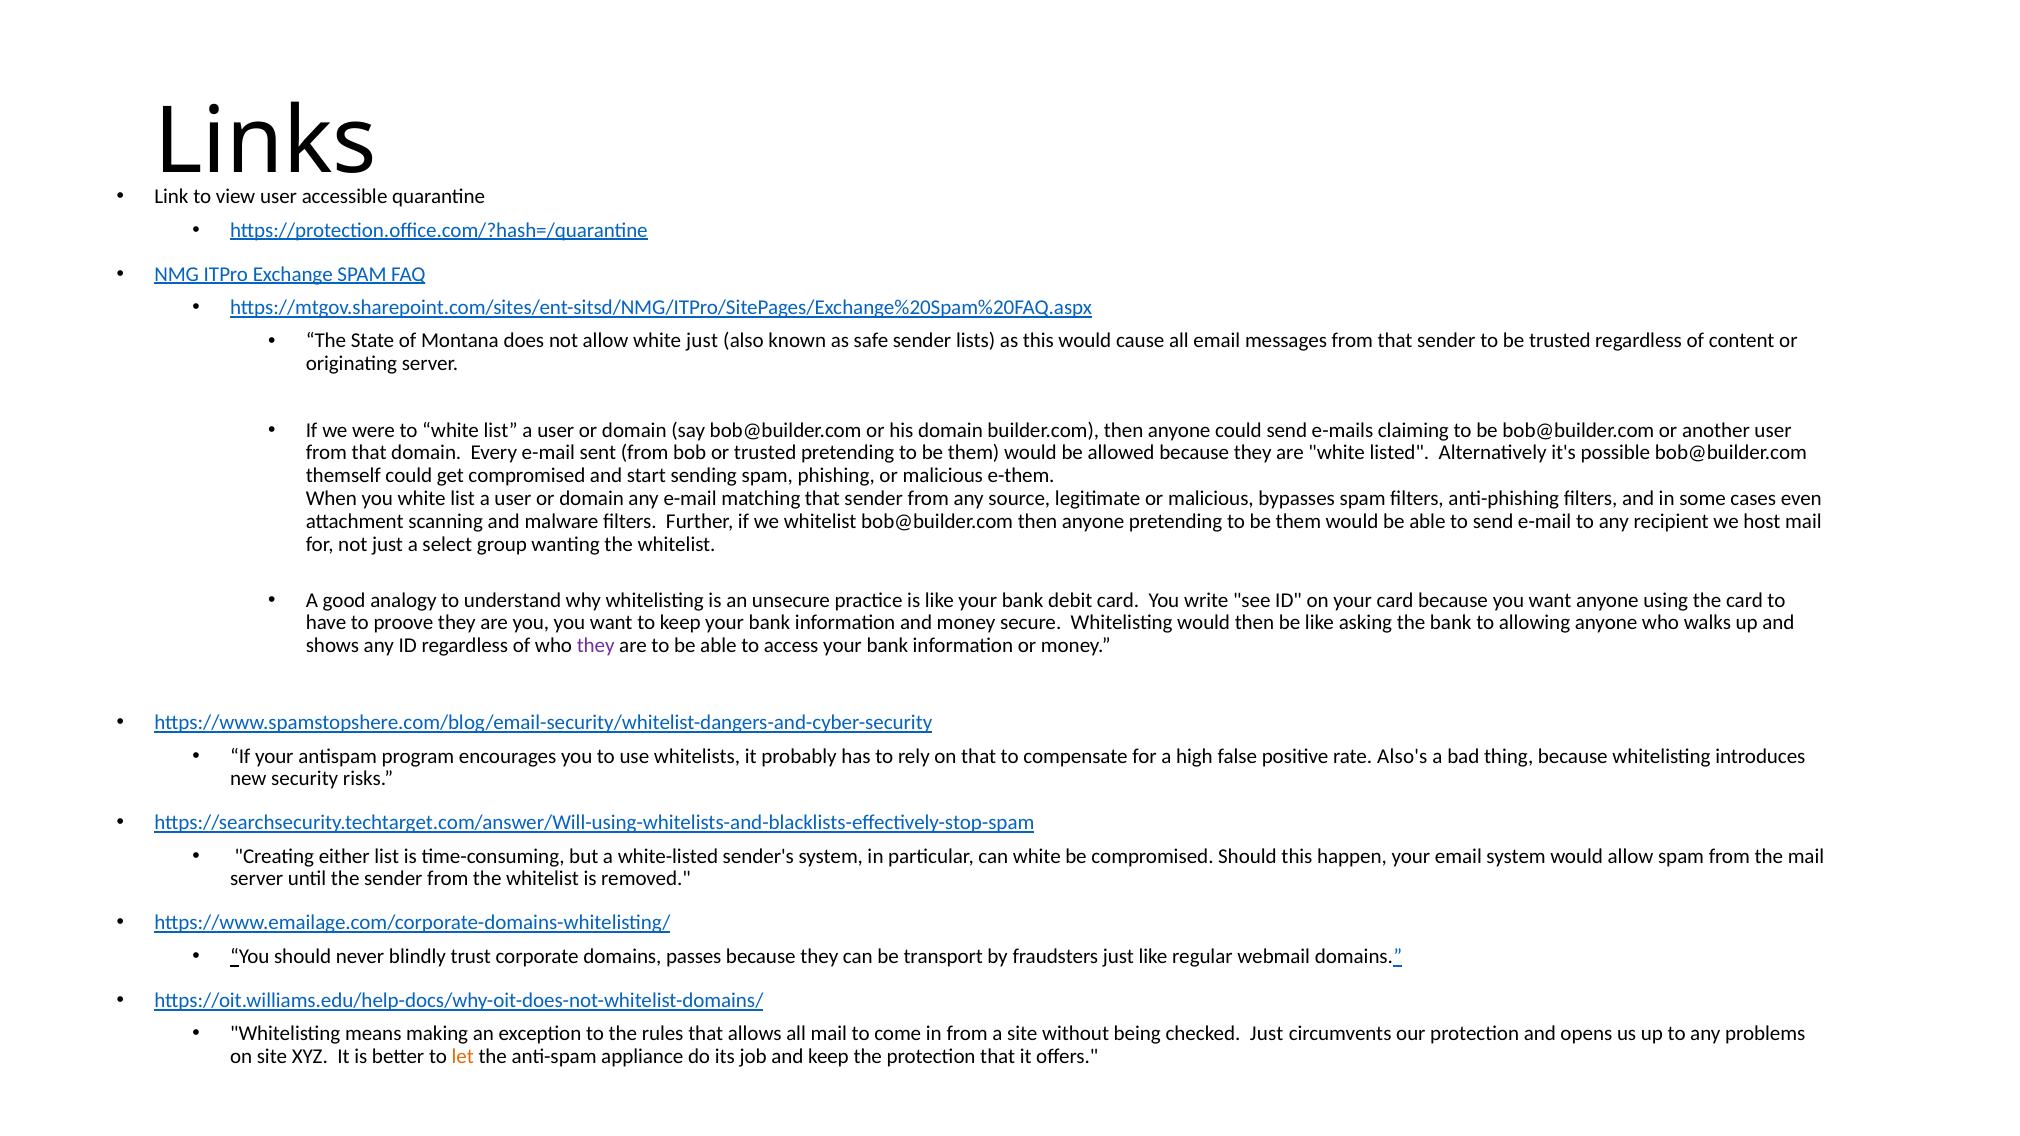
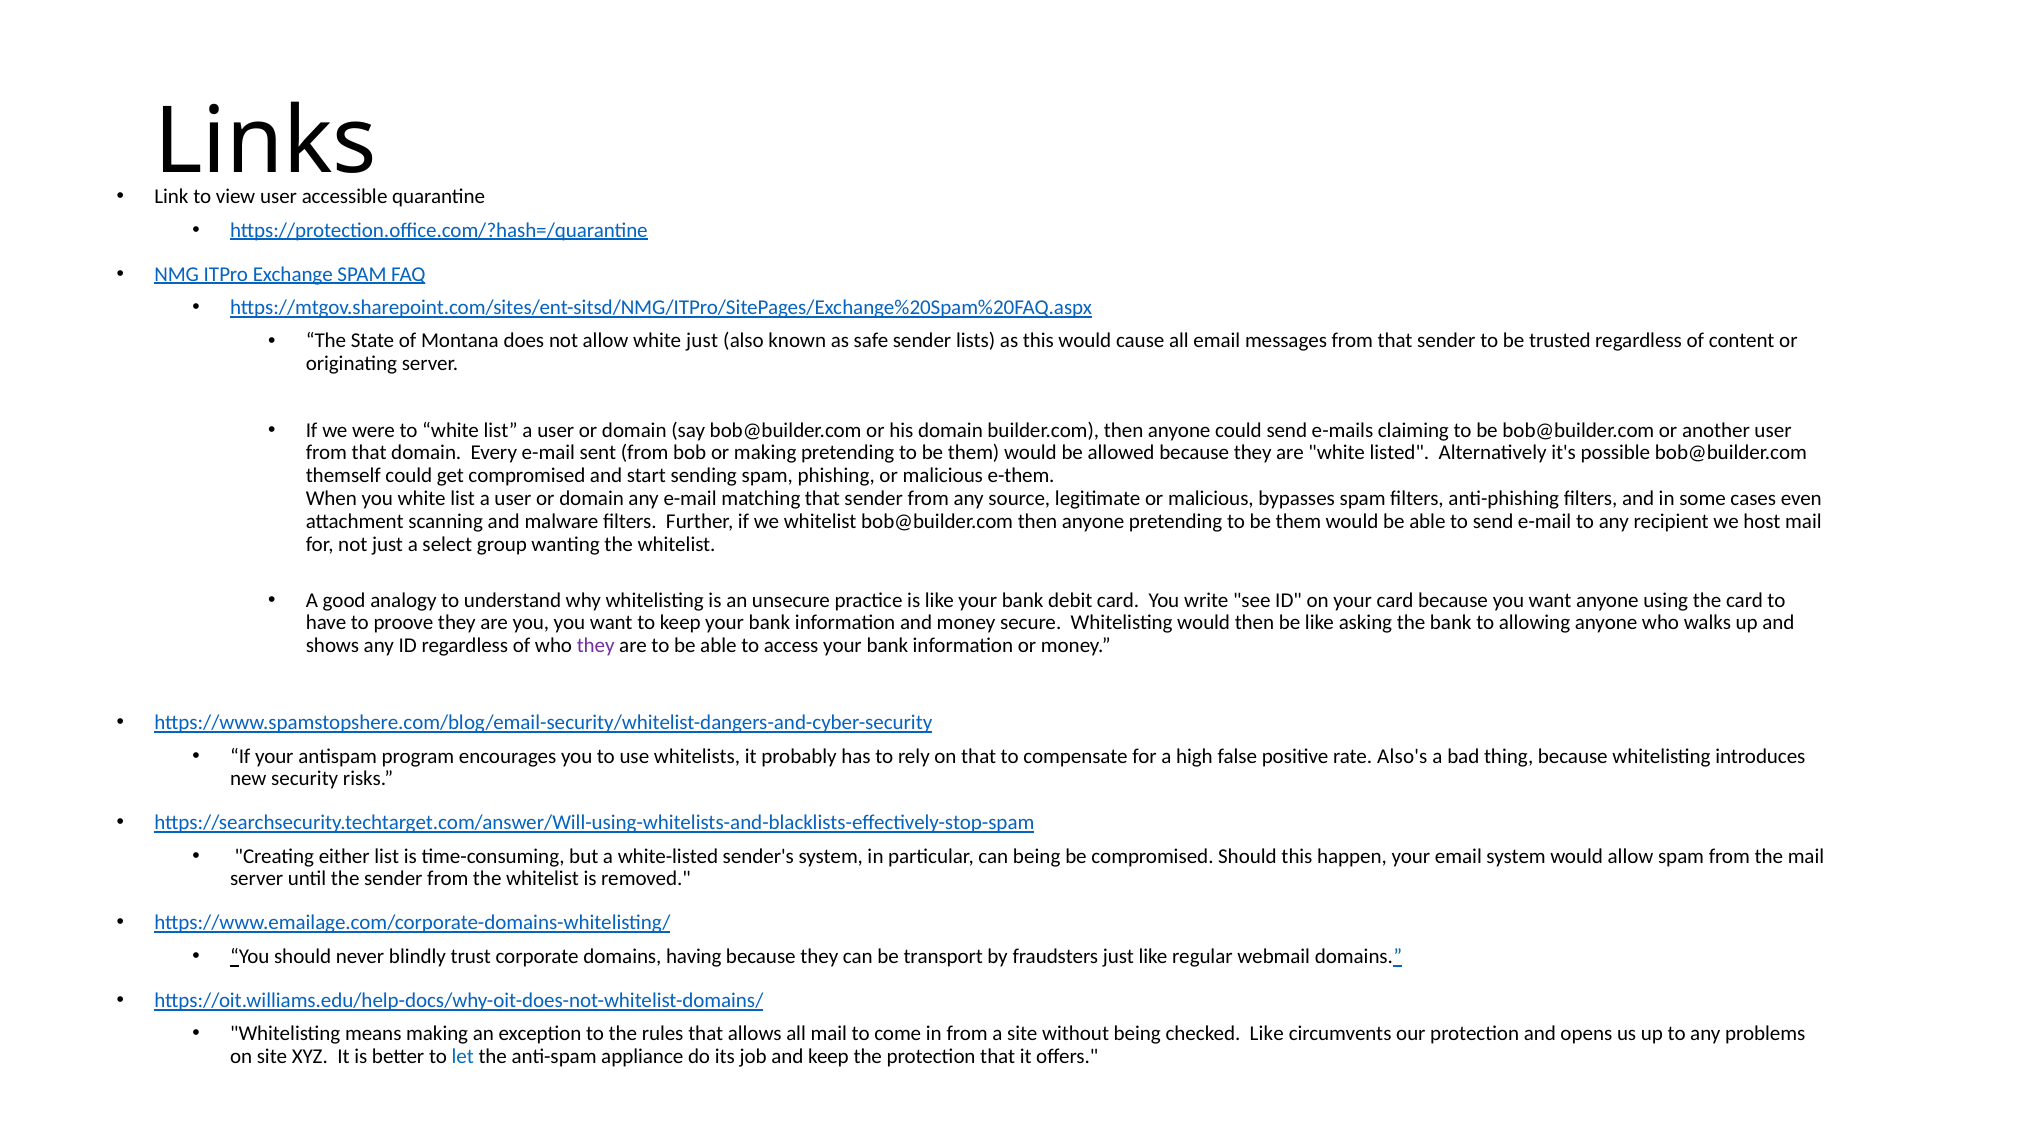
or trusted: trusted -> making (765, 453)
can white: white -> being (1037, 856)
passes: passes -> having (694, 957)
checked Just: Just -> Like (1267, 1034)
let colour: orange -> blue (463, 1057)
